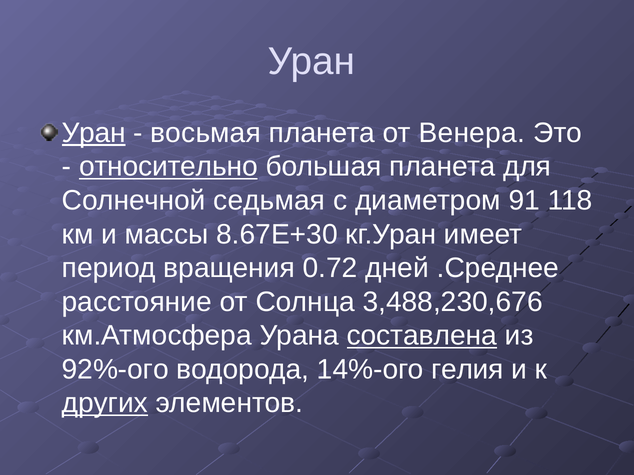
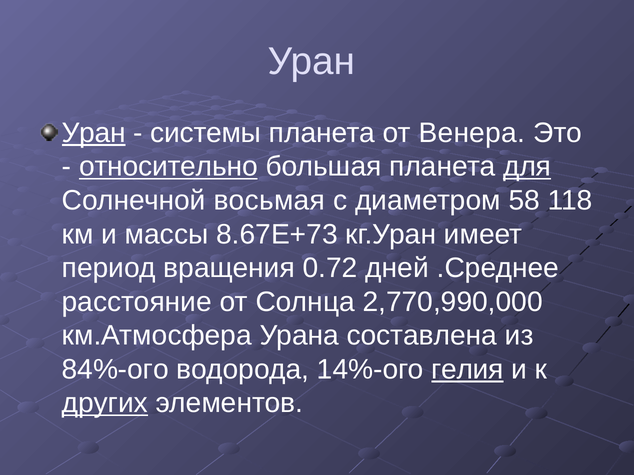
восьмая: восьмая -> системы (206, 133)
для underline: none -> present (527, 167)
седьмая: седьмая -> восьмая (269, 201)
91: 91 -> 58 (524, 201)
8.67E+30: 8.67E+30 -> 8.67E+73 (277, 234)
3,488,230,676: 3,488,230,676 -> 2,770,990,000 (453, 302)
составлена underline: present -> none (422, 336)
92%-ого: 92%-ого -> 84%-ого (115, 370)
гелия underline: none -> present (468, 370)
